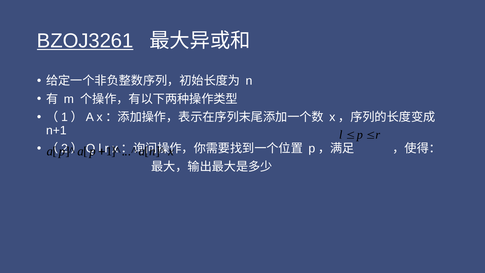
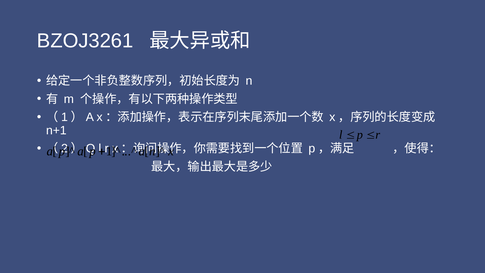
BZOJ3261 underline: present -> none (85, 41)
